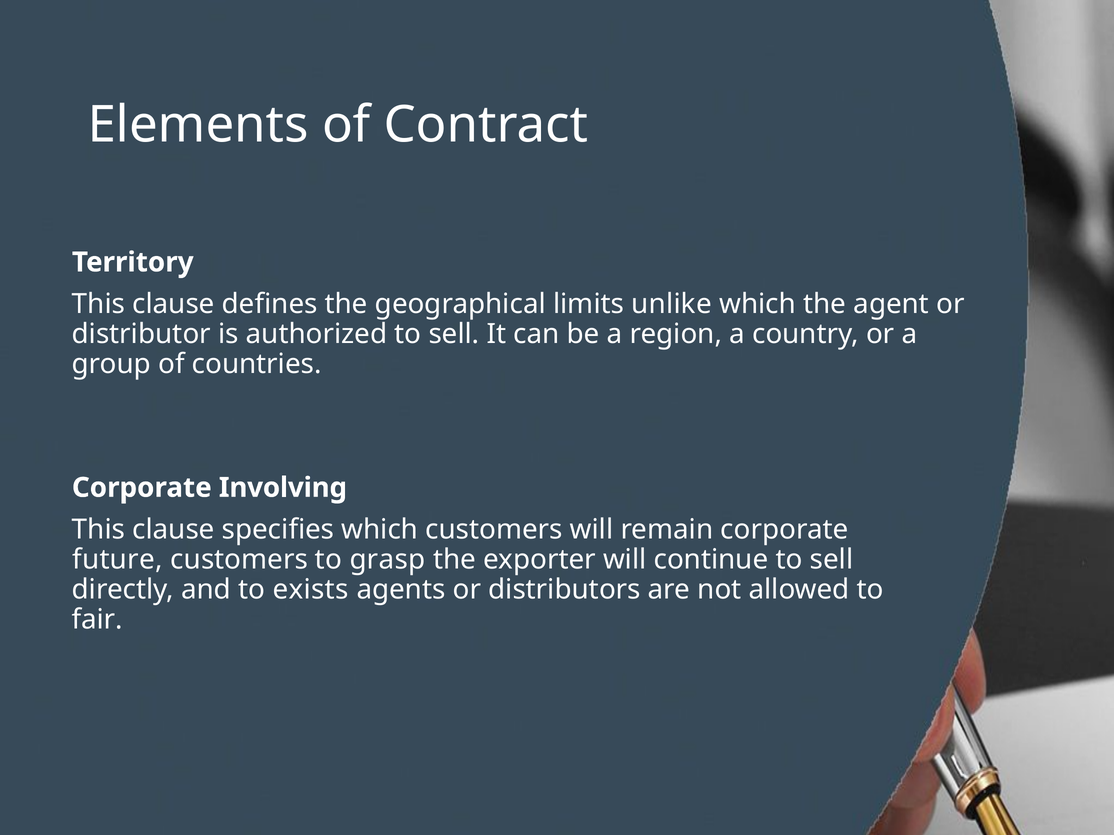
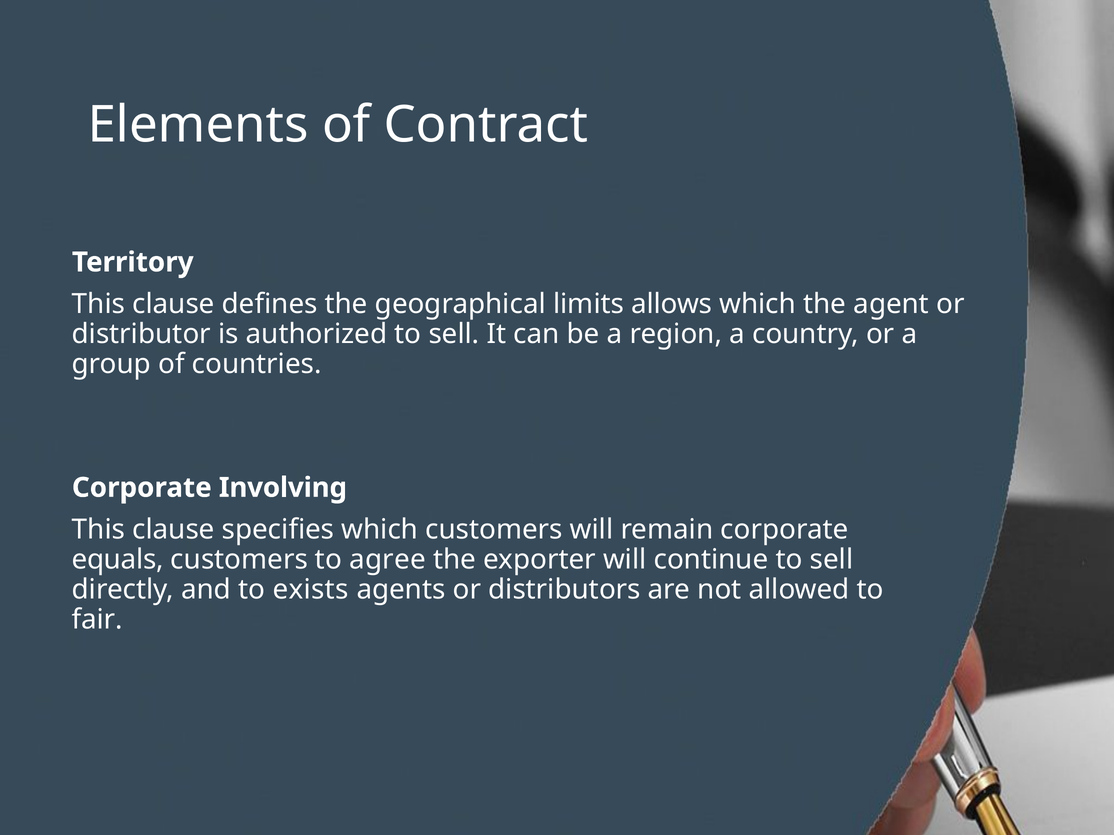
unlike: unlike -> allows (672, 304)
future: future -> equals (118, 560)
grasp: grasp -> agree (387, 560)
